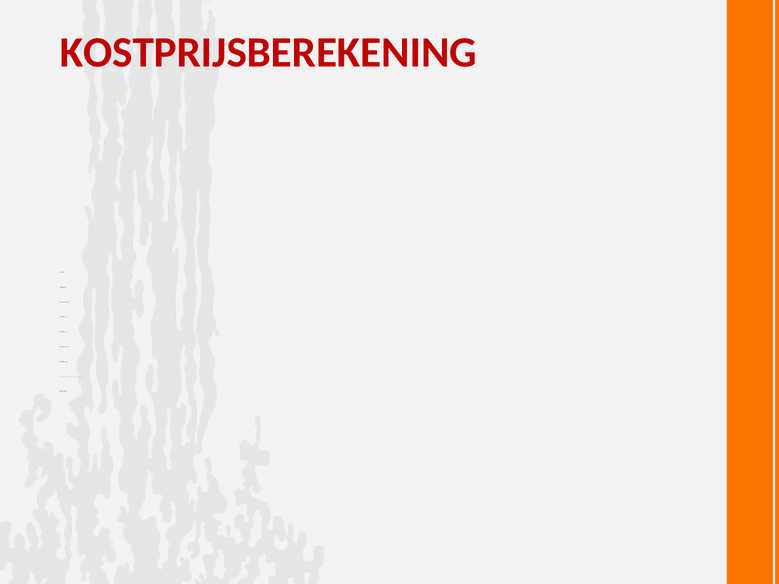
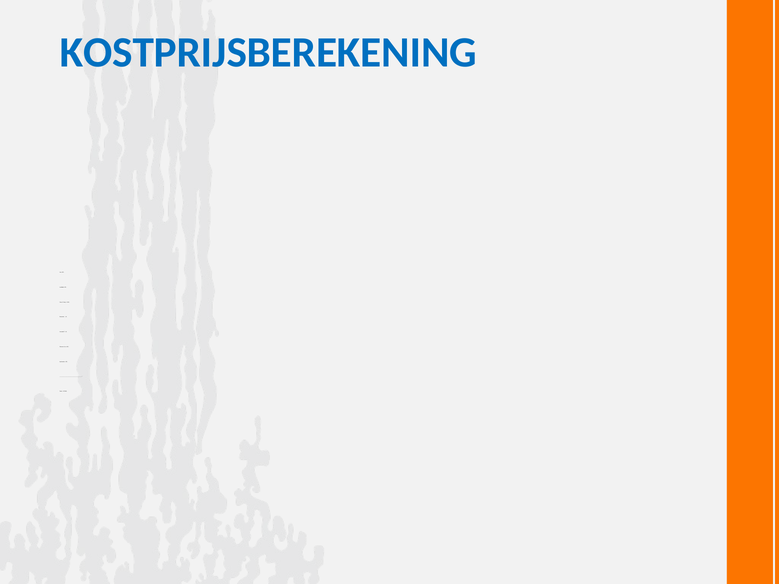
KOSTPRIJSBEREKENING colour: red -> blue (268, 52)
